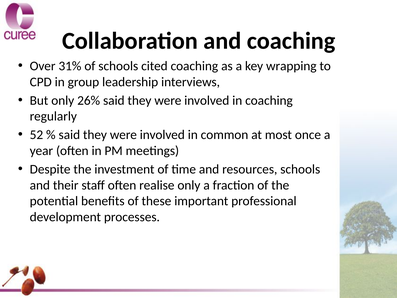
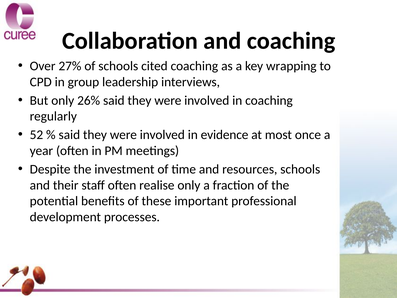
31%: 31% -> 27% (70, 66)
common: common -> evidence (225, 135)
